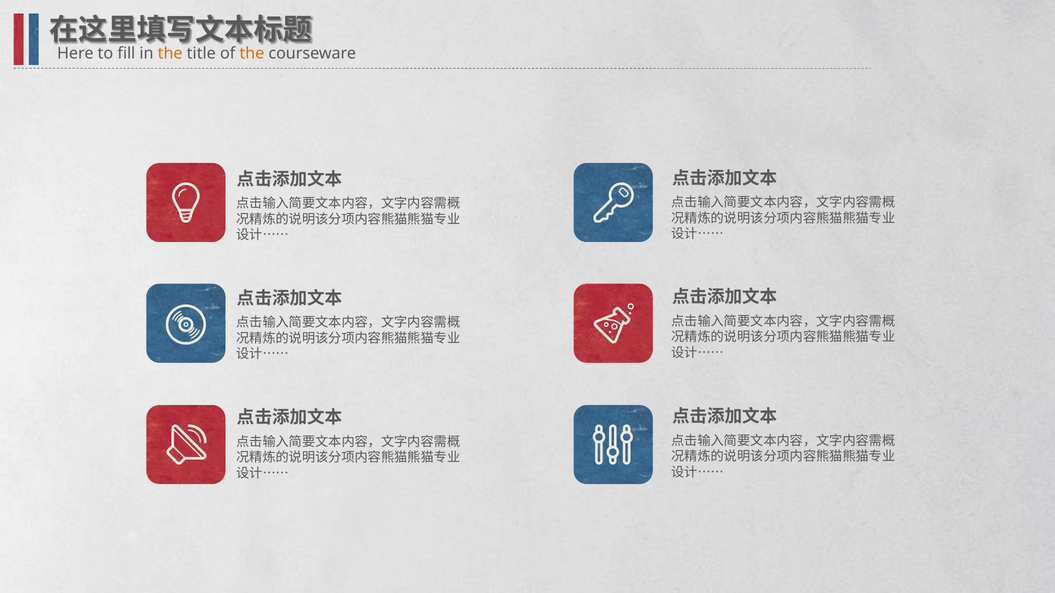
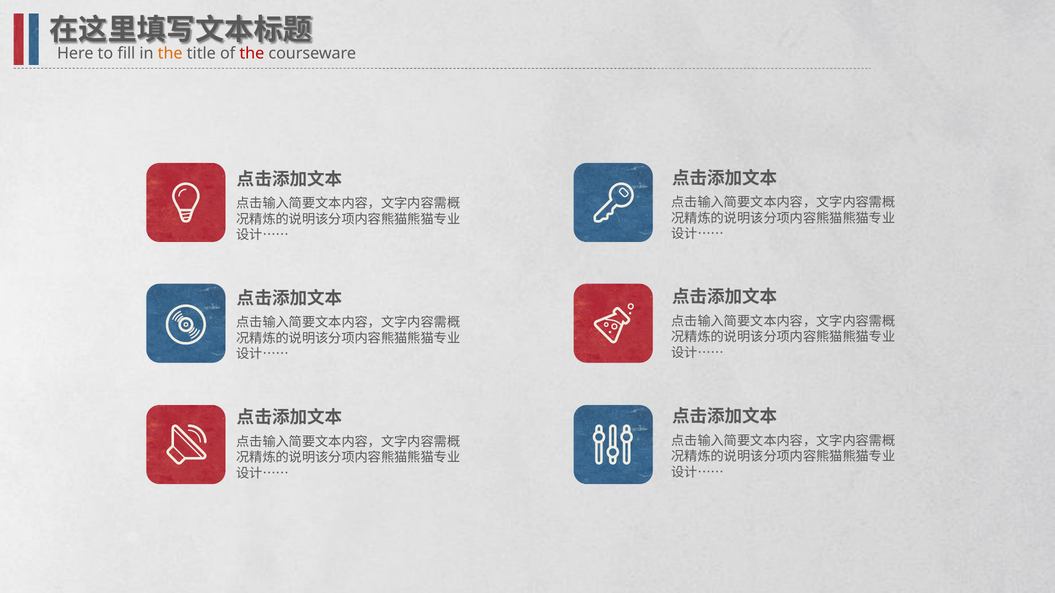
the colour: orange -> red (252, 53)
